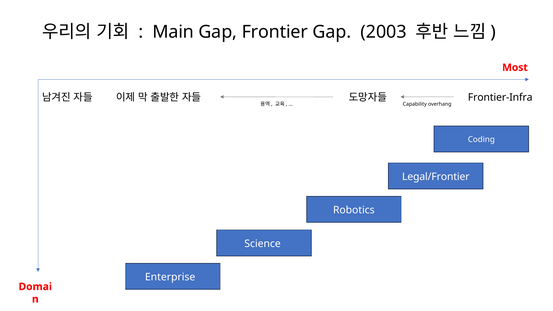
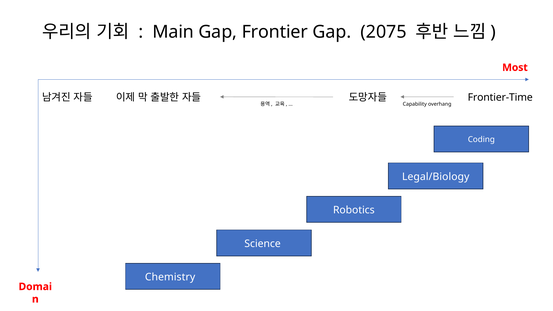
2003: 2003 -> 2075 (384, 32)
Frontier-Infra: Frontier-Infra -> Frontier-Time (500, 98)
Legal/Frontier: Legal/Frontier -> Legal/Biology (436, 177)
Enterprise: Enterprise -> Chemistry (170, 277)
